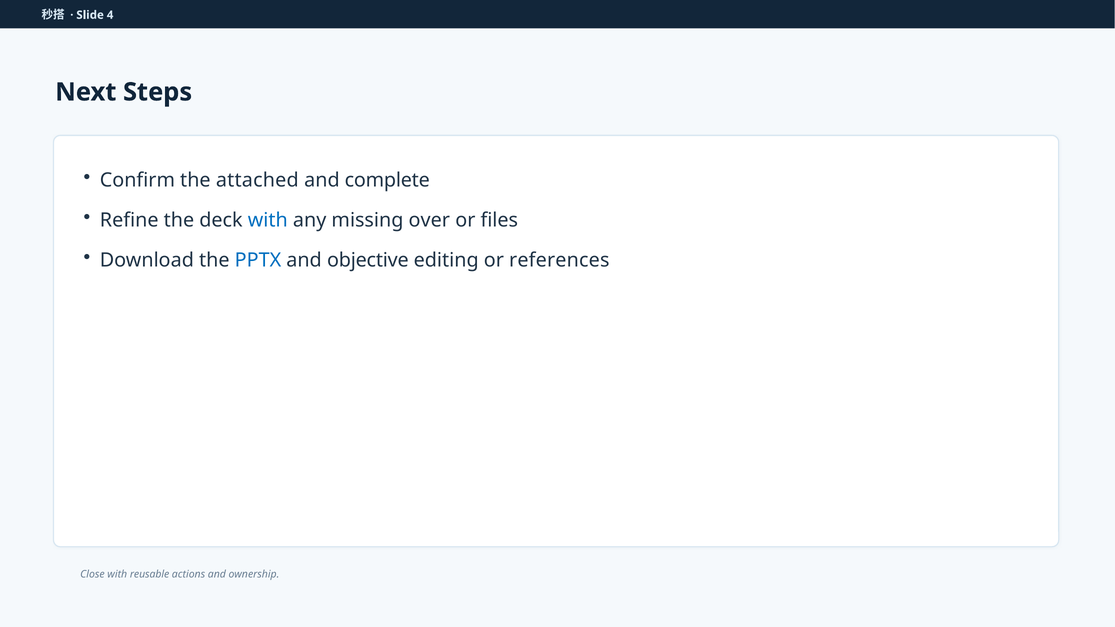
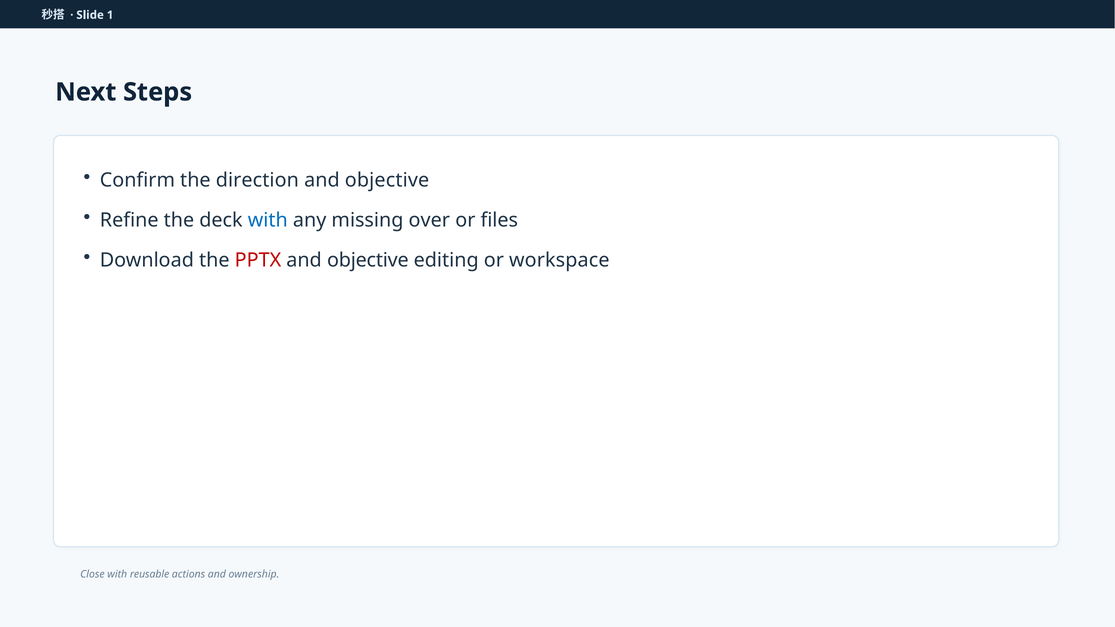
4: 4 -> 1 (110, 15)
attached: attached -> direction (257, 180)
complete: complete -> objective (387, 180)
PPTX colour: blue -> red (258, 260)
references: references -> workspace (559, 260)
